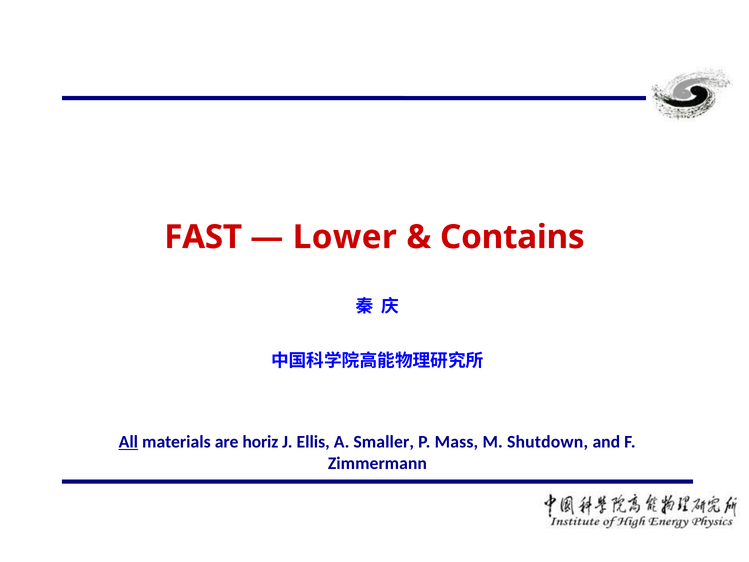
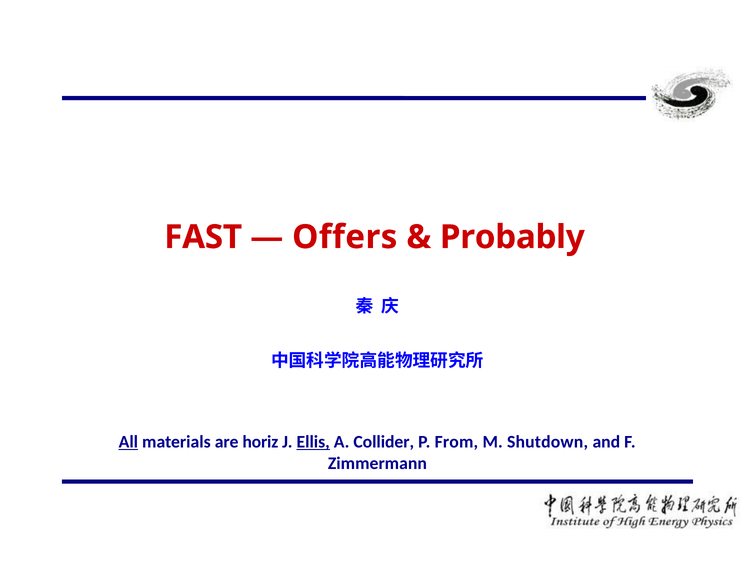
Lower: Lower -> Offers (345, 237)
Contains: Contains -> Probably (512, 237)
Ellis underline: none -> present (313, 442)
Smaller: Smaller -> Collider (384, 442)
Mass: Mass -> From (456, 442)
